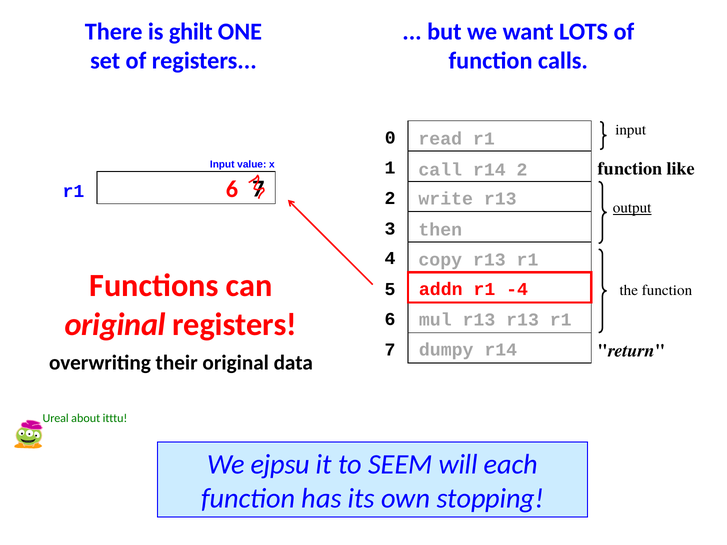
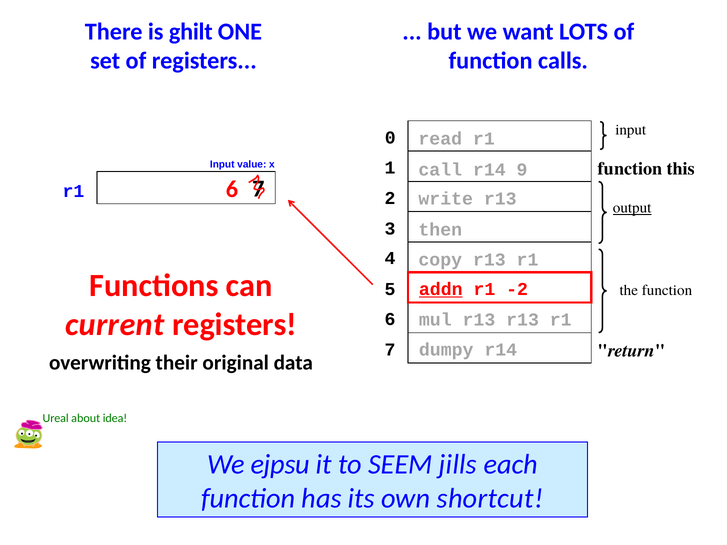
like: like -> this (681, 169)
r14 2: 2 -> 9 (522, 170)
addn underline: none -> present (441, 289)
-4: -4 -> -2 (517, 289)
original: original -> current (115, 325)
itttu: itttu -> idea (115, 418)
will: will -> jills (458, 465)
stopping: stopping -> shortcut (490, 499)
